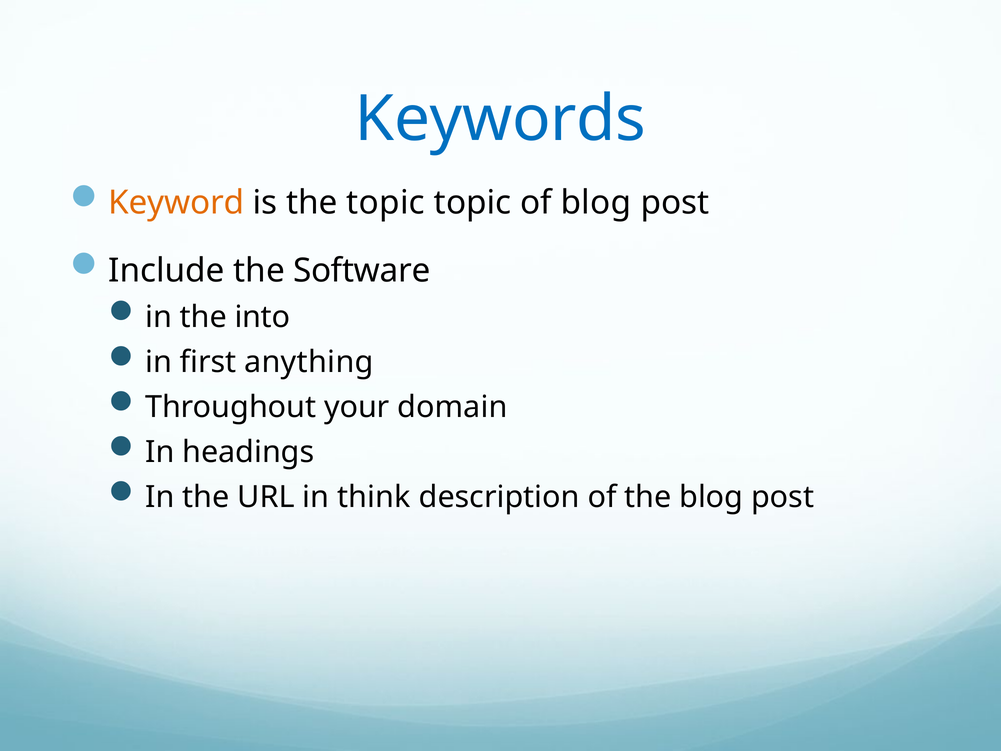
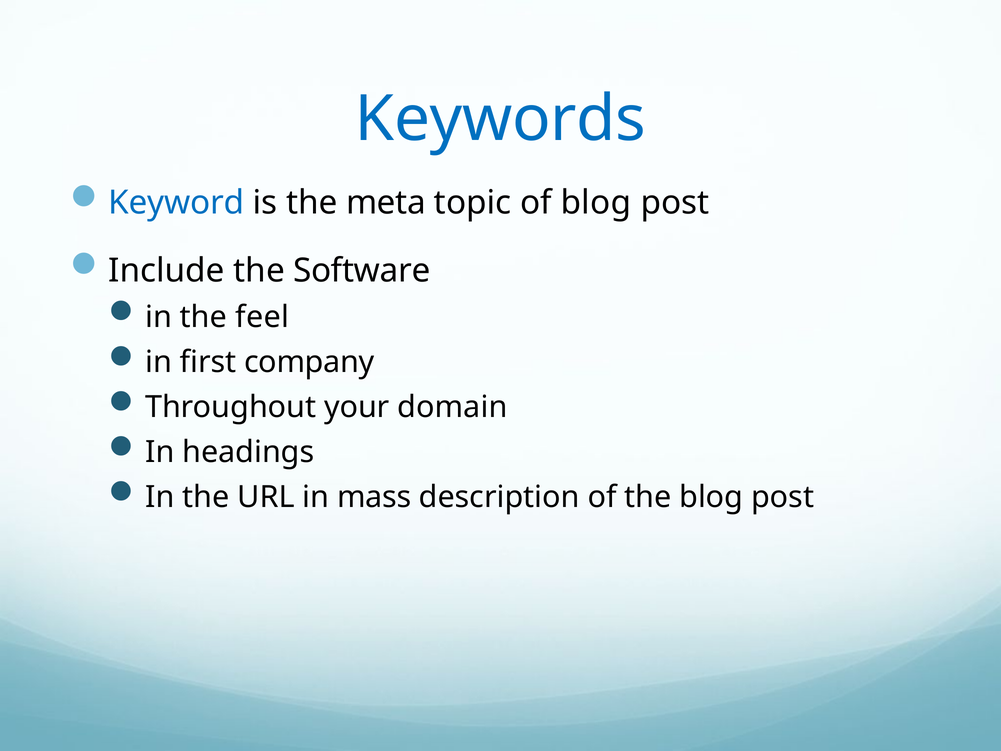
Keyword colour: orange -> blue (176, 203)
the topic: topic -> meta (386, 203)
into: into -> feel (262, 317)
anything: anything -> company (309, 362)
think: think -> mass (374, 497)
